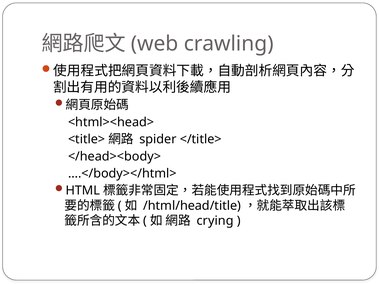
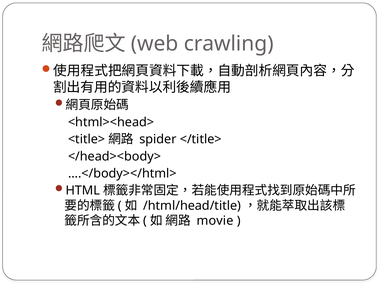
crying: crying -> movie (215, 221)
